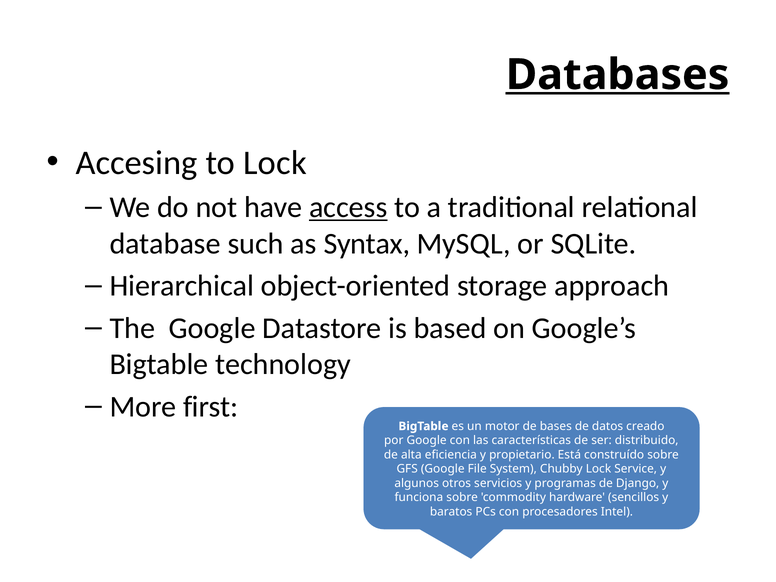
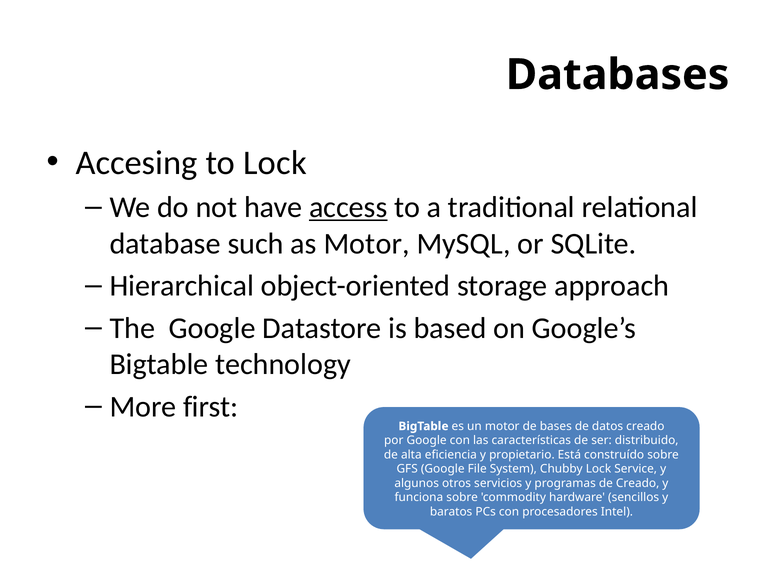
Databases underline: present -> none (618, 75)
as Syntax: Syntax -> Motor (367, 244)
de Django: Django -> Creado (638, 483)
